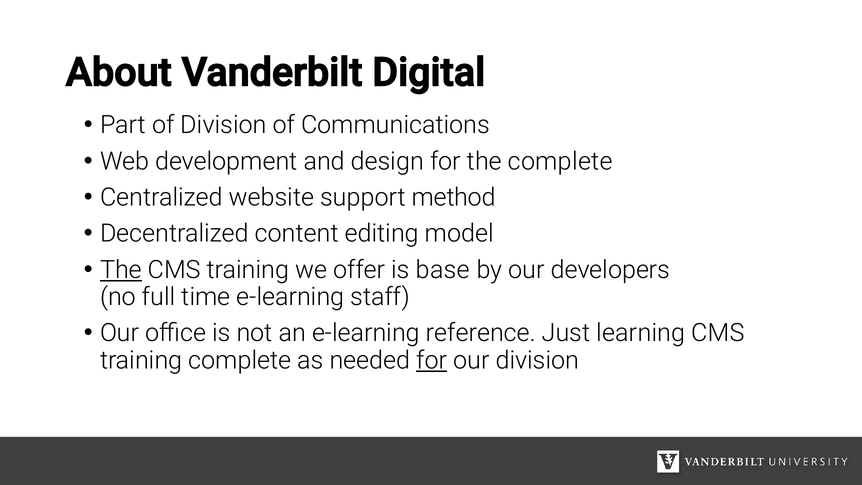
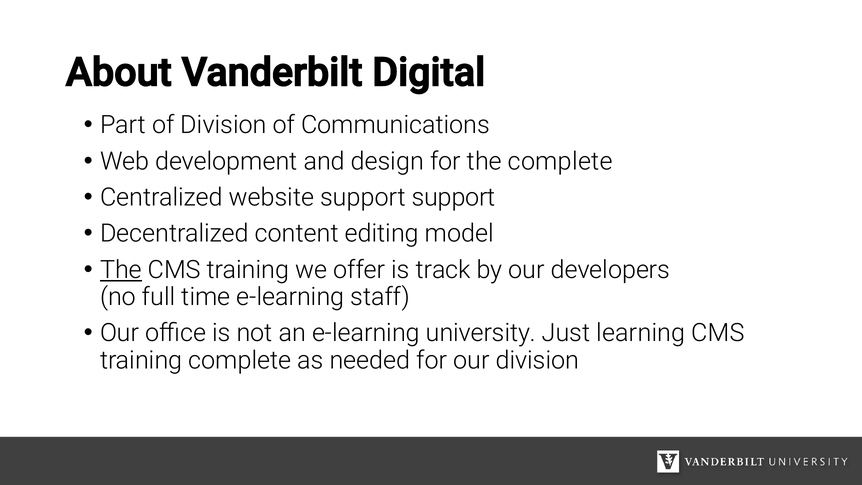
support method: method -> support (454, 197)
base: base -> track (443, 270)
reference: reference -> university (481, 333)
for underline: present -> none (432, 360)
